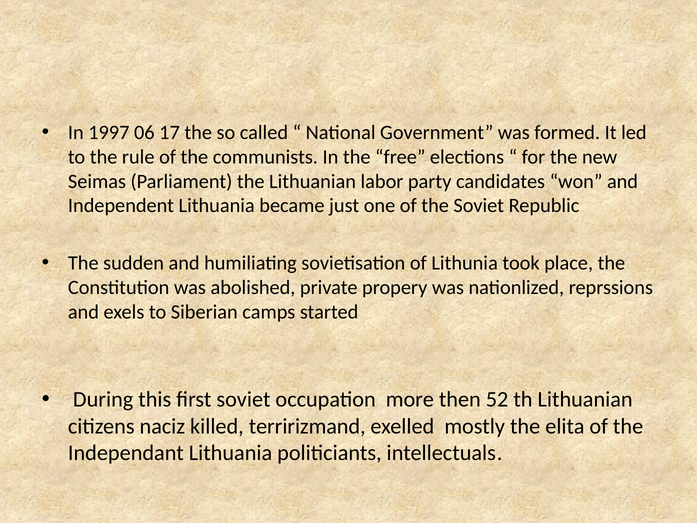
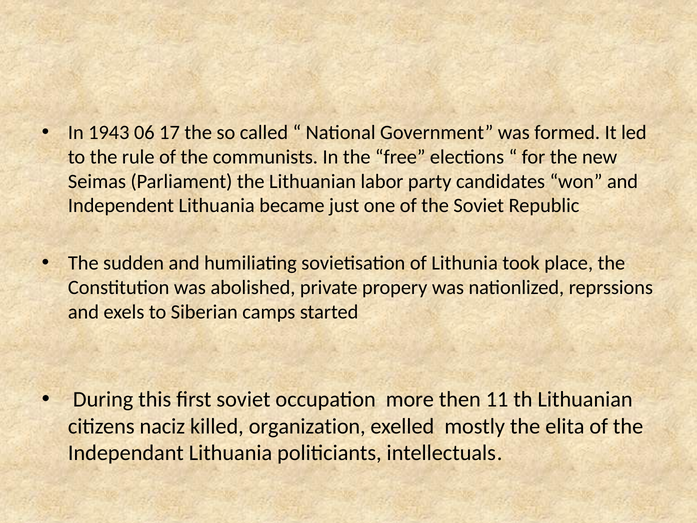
1997: 1997 -> 1943 (109, 132)
52: 52 -> 11 (497, 399)
terririzmand: terririzmand -> organization (307, 426)
